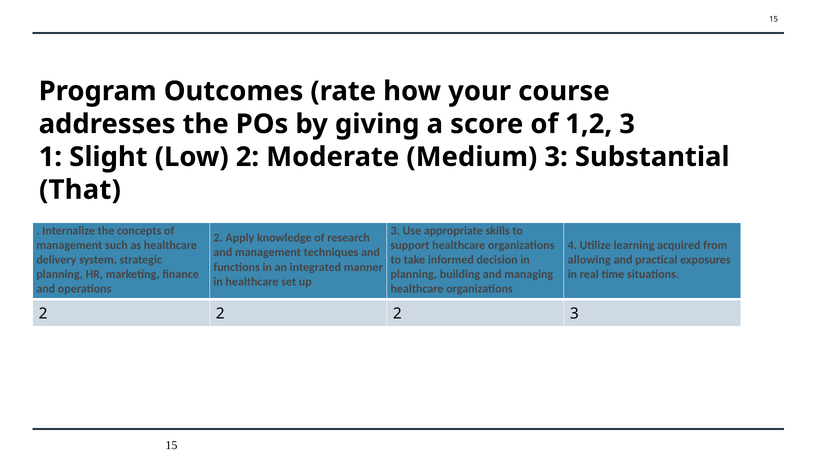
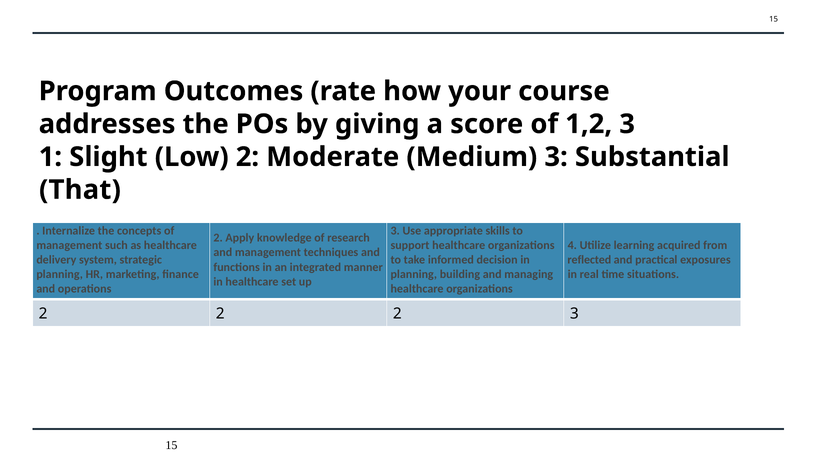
allowing: allowing -> reflected (589, 260)
